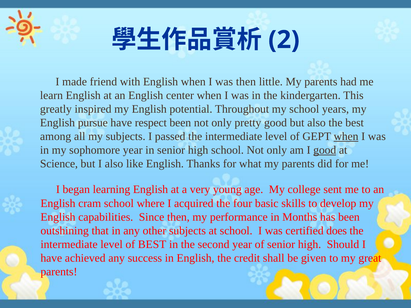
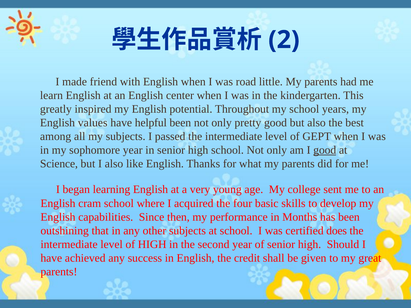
was then: then -> road (246, 82)
pursue: pursue -> values (93, 123)
respect: respect -> helpful (151, 123)
when underline: present -> none (346, 136)
of BEST: BEST -> HIGH (152, 245)
